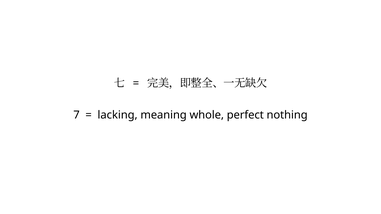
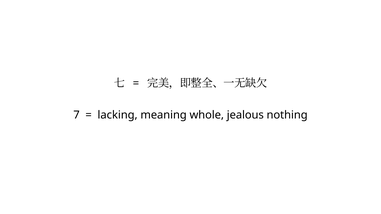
perfect: perfect -> jealous (245, 115)
